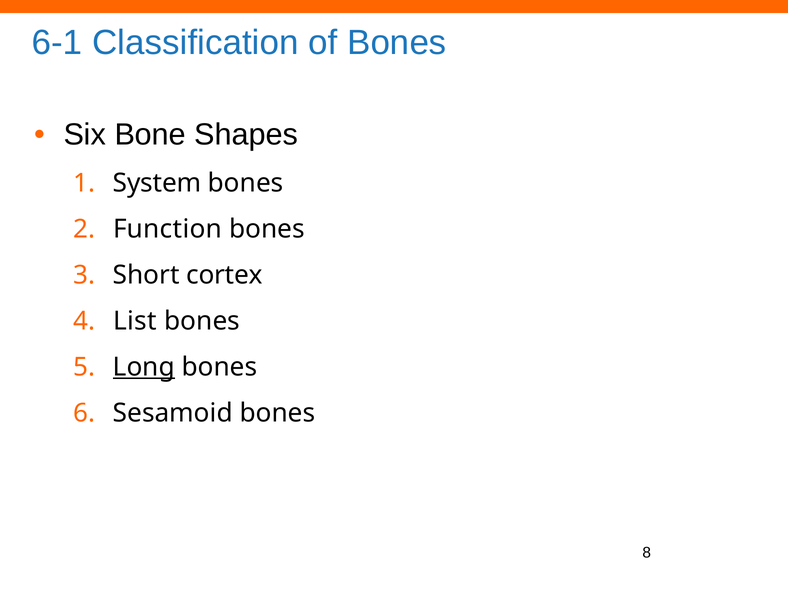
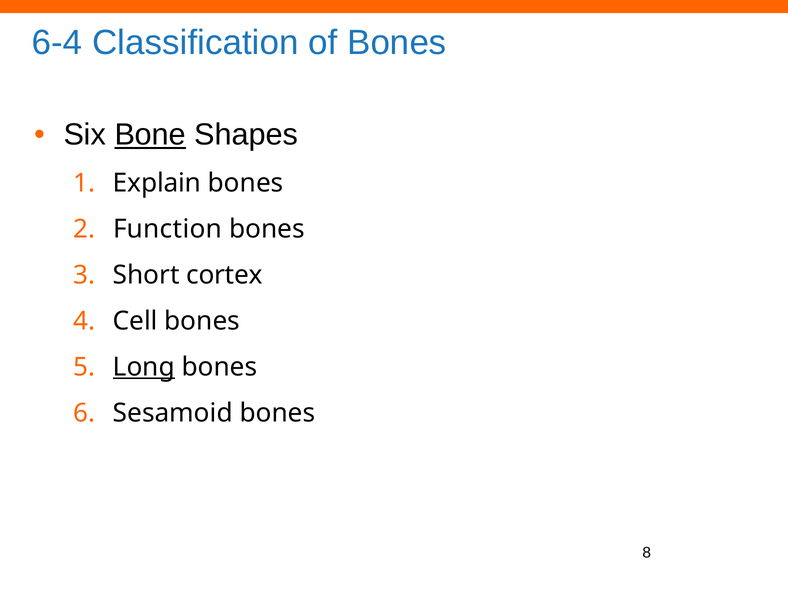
6-1: 6-1 -> 6-4 (57, 42)
Bone underline: none -> present (150, 135)
System: System -> Explain (157, 183)
List: List -> Cell (135, 321)
